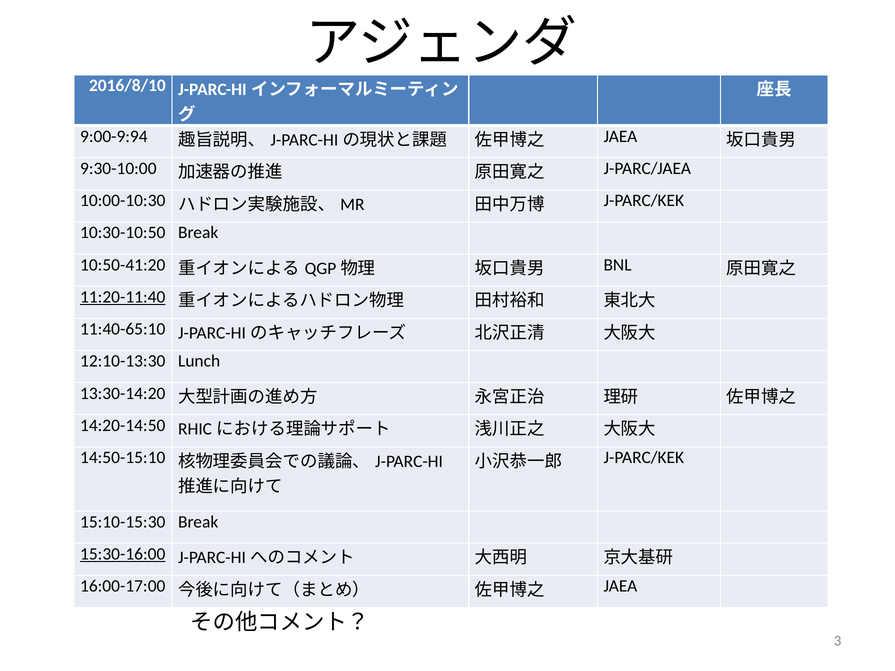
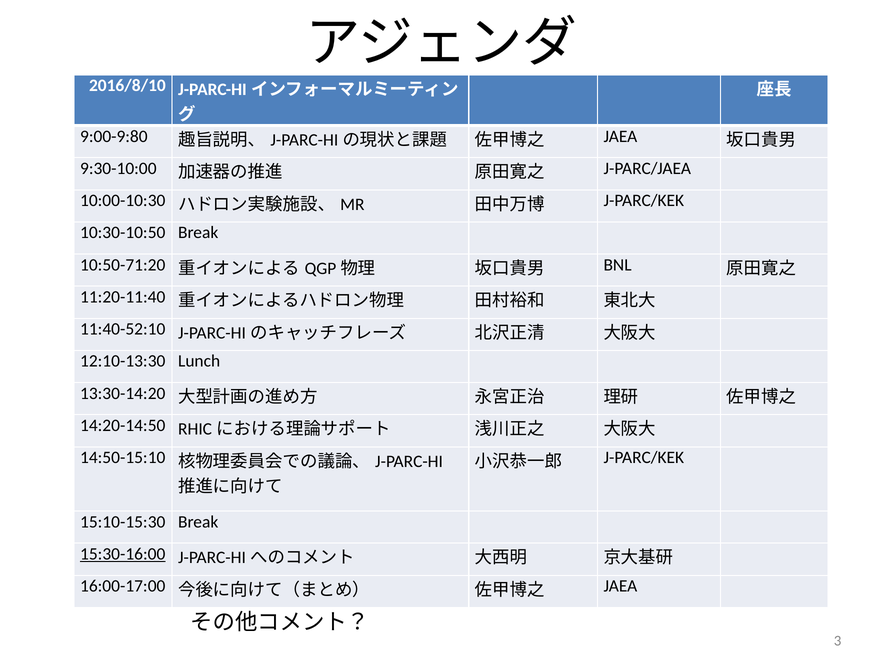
9:00-9:94: 9:00-9:94 -> 9:00-9:80 (114, 136)
10:50-41:20: 10:50-41:20 -> 10:50-71:20 (123, 265)
11:20-11:40 underline: present -> none (123, 297)
11:40-65:10: 11:40-65:10 -> 11:40-52:10 (123, 329)
